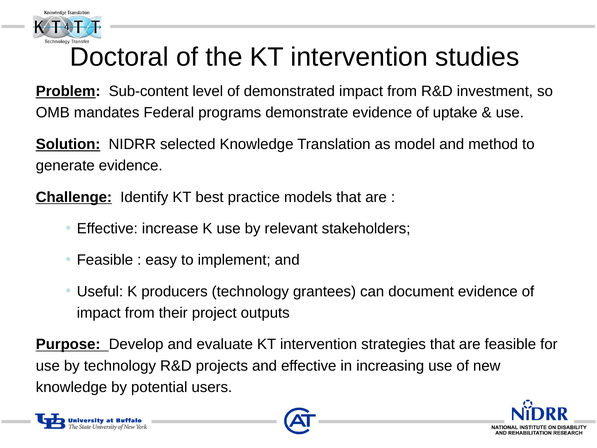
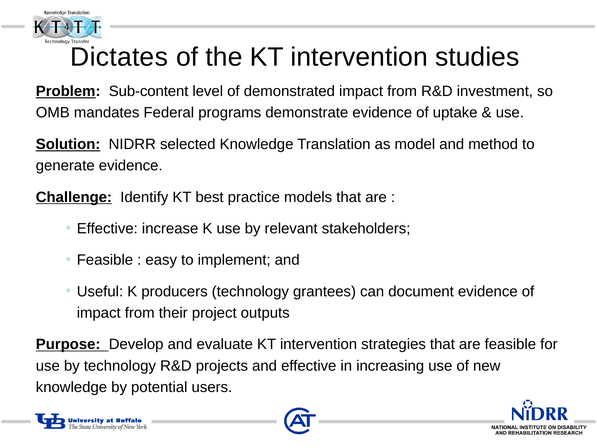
Doctoral: Doctoral -> Dictates (119, 57)
